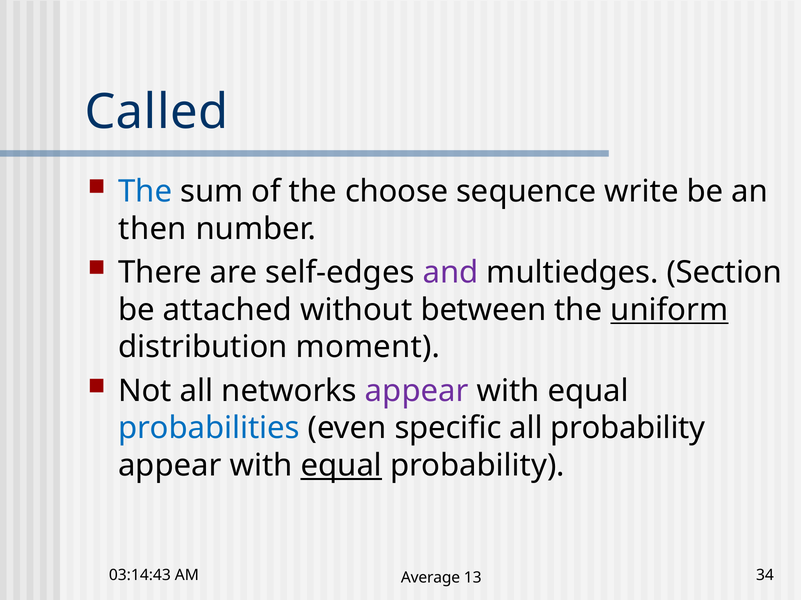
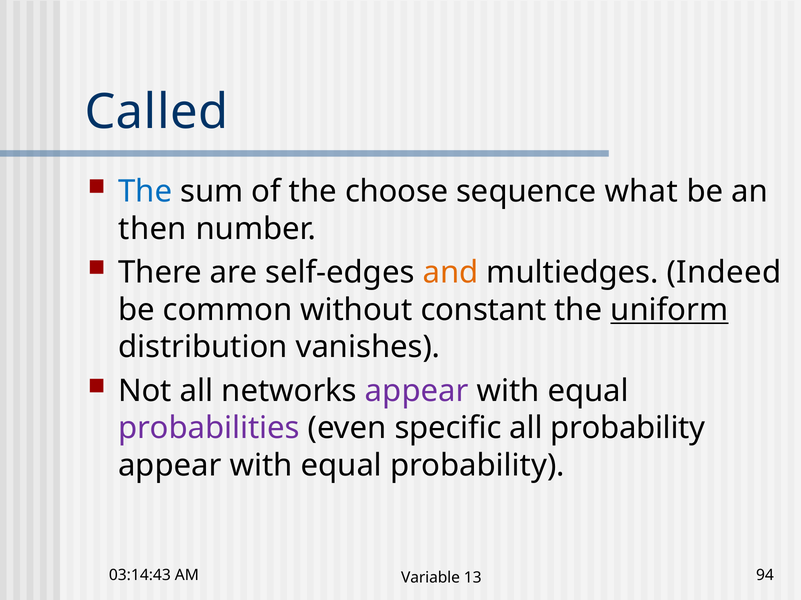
write: write -> what (641, 192)
and colour: purple -> orange (451, 273)
Section: Section -> Indeed (724, 273)
attached: attached -> common (228, 310)
between: between -> constant (483, 310)
moment: moment -> vanishes (368, 348)
probabilities colour: blue -> purple (209, 429)
equal underline: present -> none (341, 466)
Average: Average -> Variable (430, 578)
34: 34 -> 94 (765, 576)
